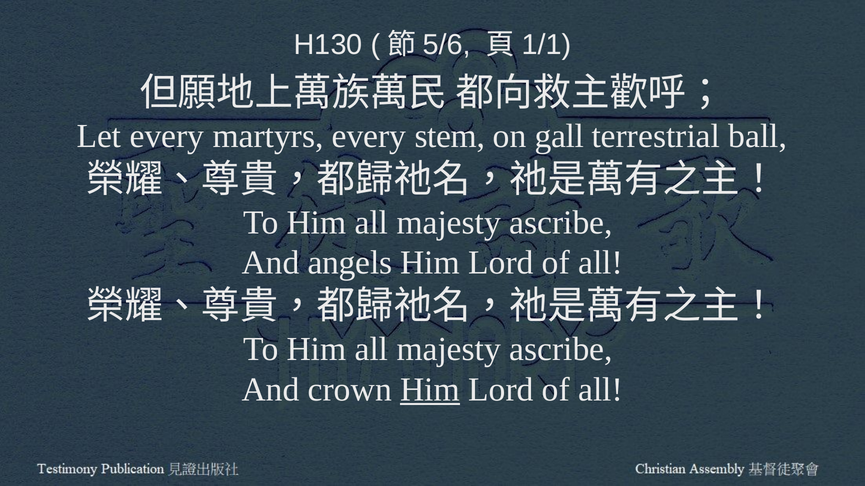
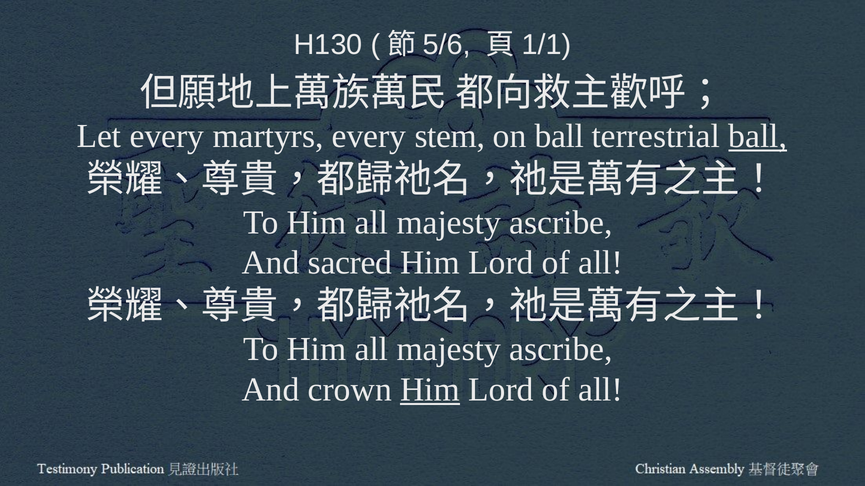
on gall: gall -> ball (559, 136)
ball underline: none -> present (758, 136)
angels: angels -> sacred (350, 263)
